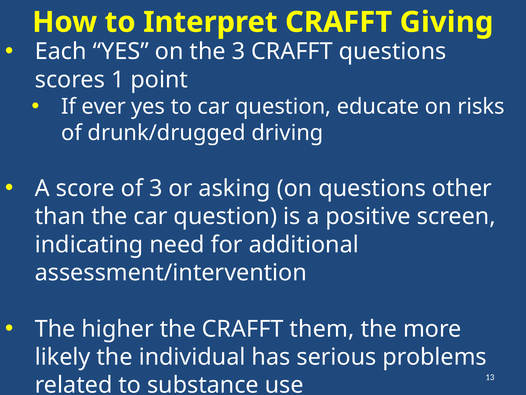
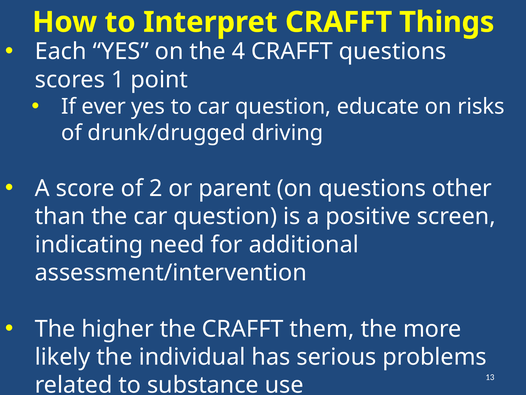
Giving: Giving -> Things (447, 22)
the 3: 3 -> 4 (238, 51)
of 3: 3 -> 2 (156, 188)
asking: asking -> parent (235, 188)
